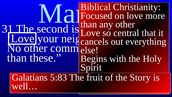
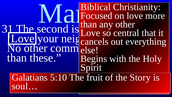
5:83: 5:83 -> 5:10 (59, 77)
well…: well… -> soul… (25, 86)
